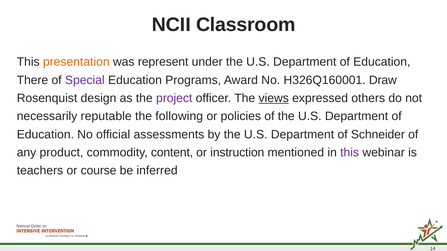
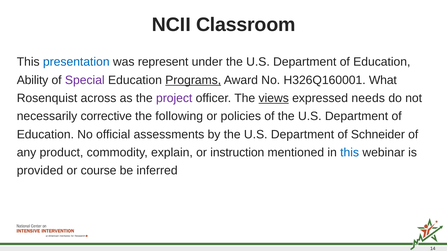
presentation colour: orange -> blue (76, 62)
There: There -> Ability (33, 80)
Programs underline: none -> present (193, 80)
Draw: Draw -> What (383, 80)
design: design -> across (98, 98)
others: others -> needs (368, 98)
reputable: reputable -> corrective (106, 116)
content: content -> explain (172, 153)
this colour: purple -> blue (350, 153)
teachers: teachers -> provided (40, 171)
